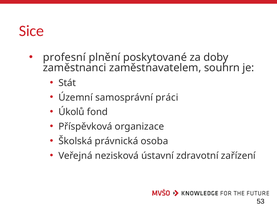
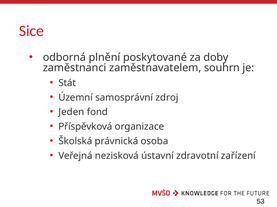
profesní: profesní -> odborná (64, 58)
práci: práci -> zdroj (167, 98)
Úkolů: Úkolů -> Jeden (71, 112)
